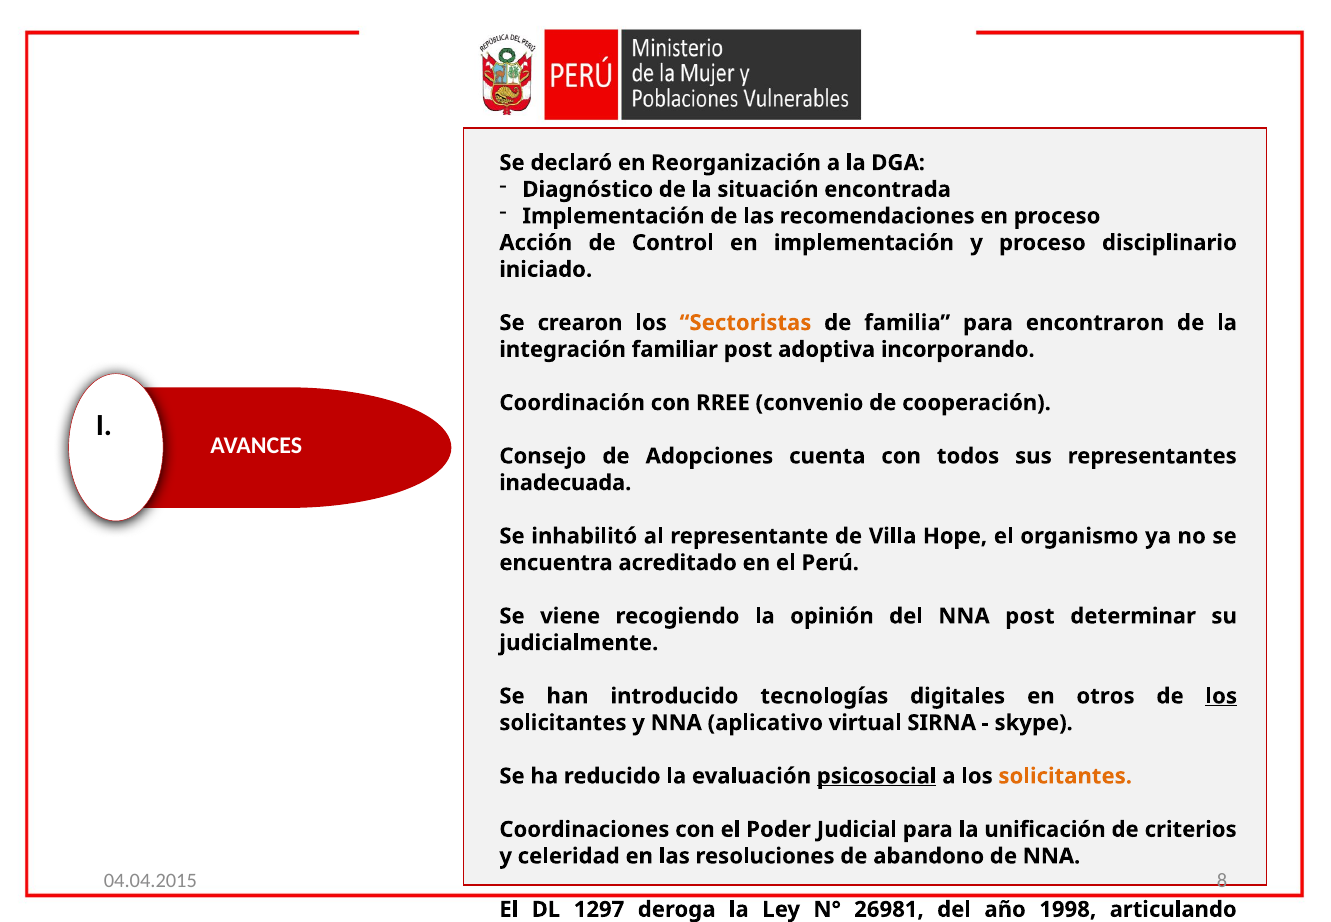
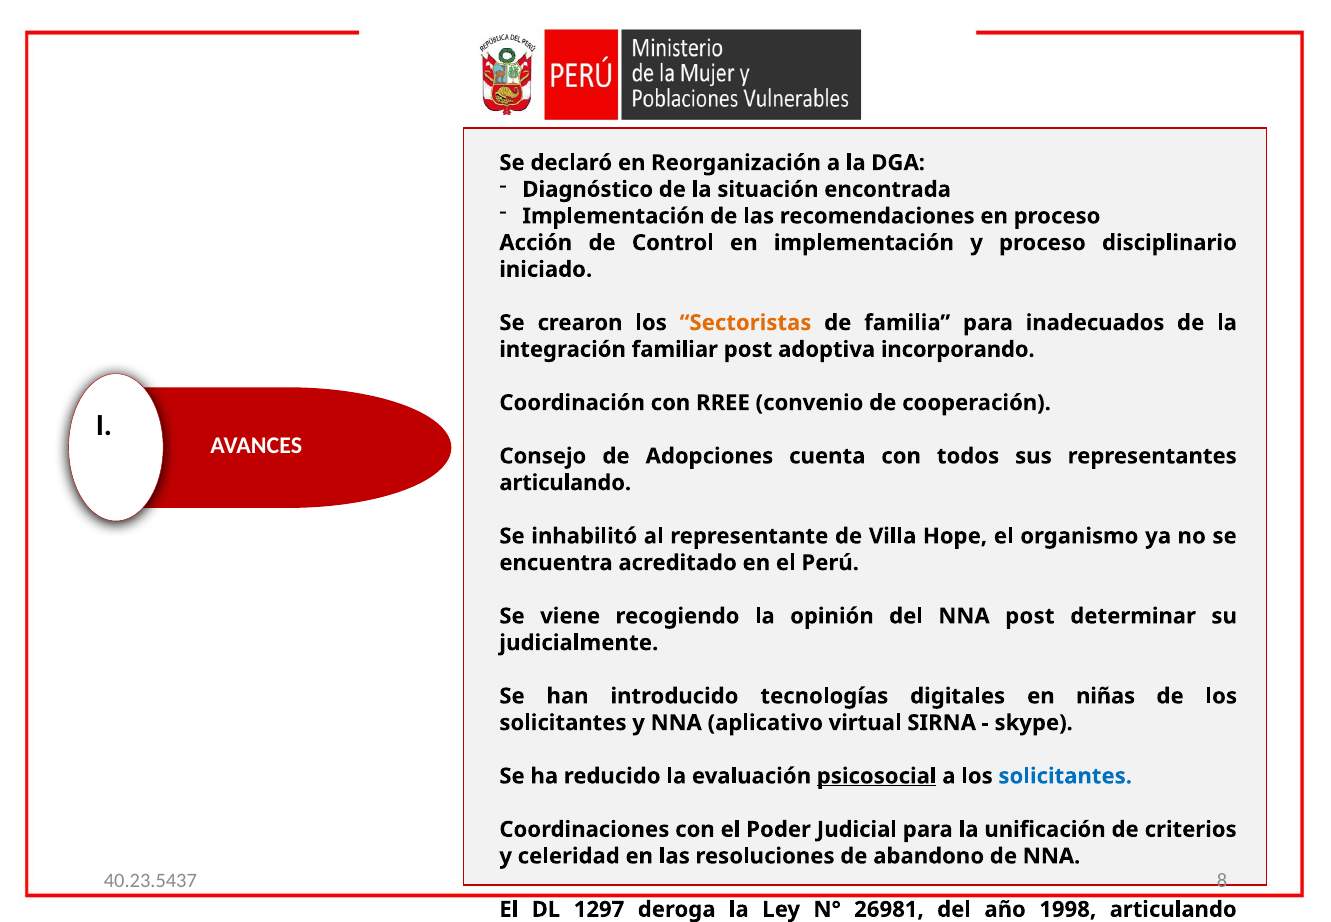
encontraron: encontraron -> inadecuados (1095, 323)
inadecuada: inadecuada -> articulando (565, 483)
otros: otros -> niñas (1106, 696)
los underline: present -> none (1221, 696)
solicitantes colour: orange -> blue (1065, 776)
04.04.2015: 04.04.2015 -> 40.23.5437 (150, 880)
